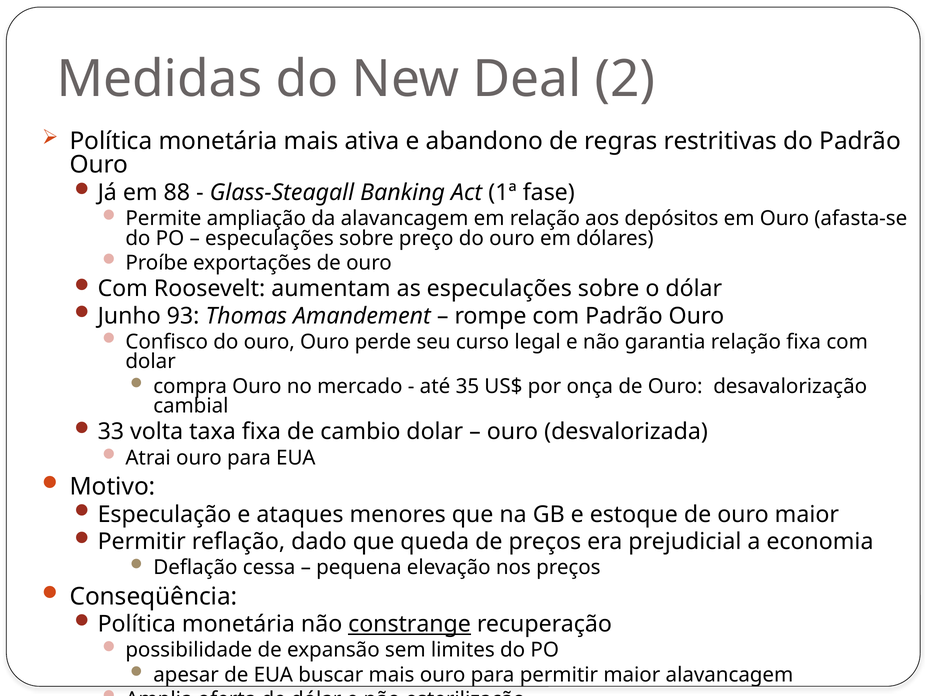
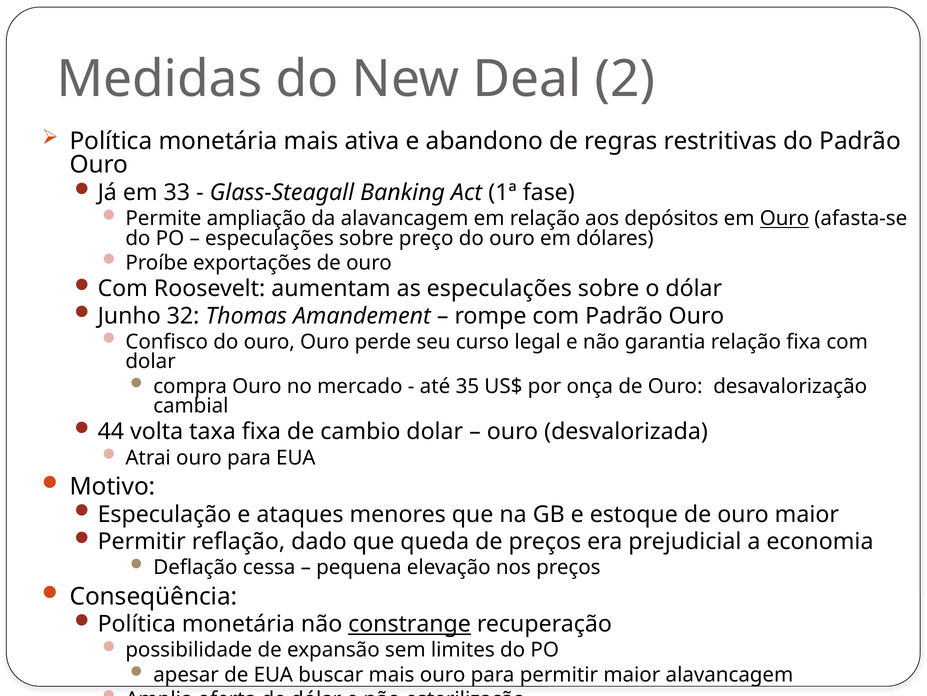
88: 88 -> 33 (177, 192)
Ouro underline: none -> present (784, 218)
93: 93 -> 32 (183, 316)
33: 33 -> 44 (111, 431)
